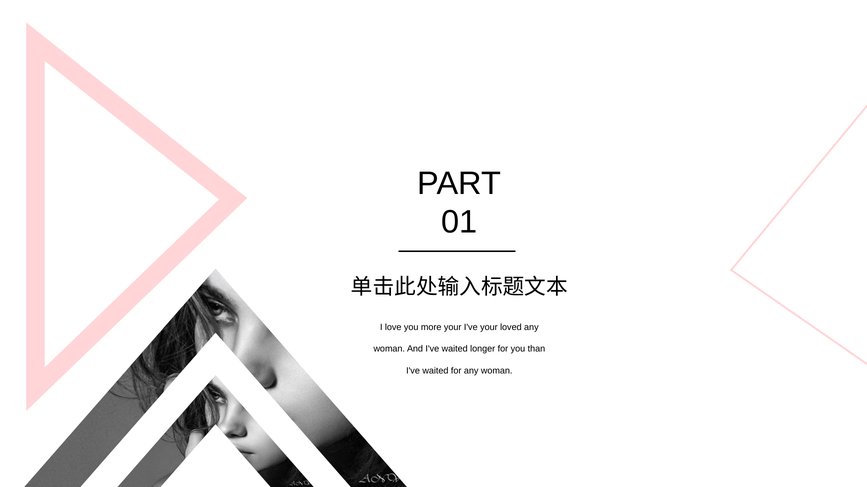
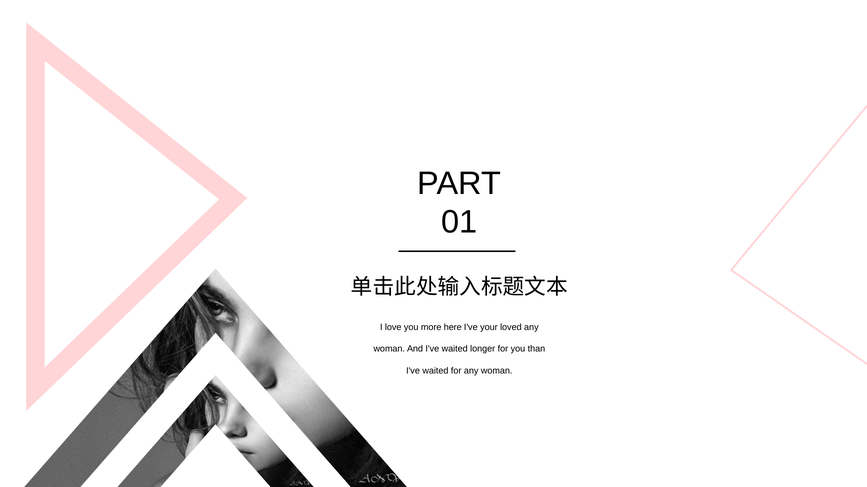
more your: your -> here (453, 328)
